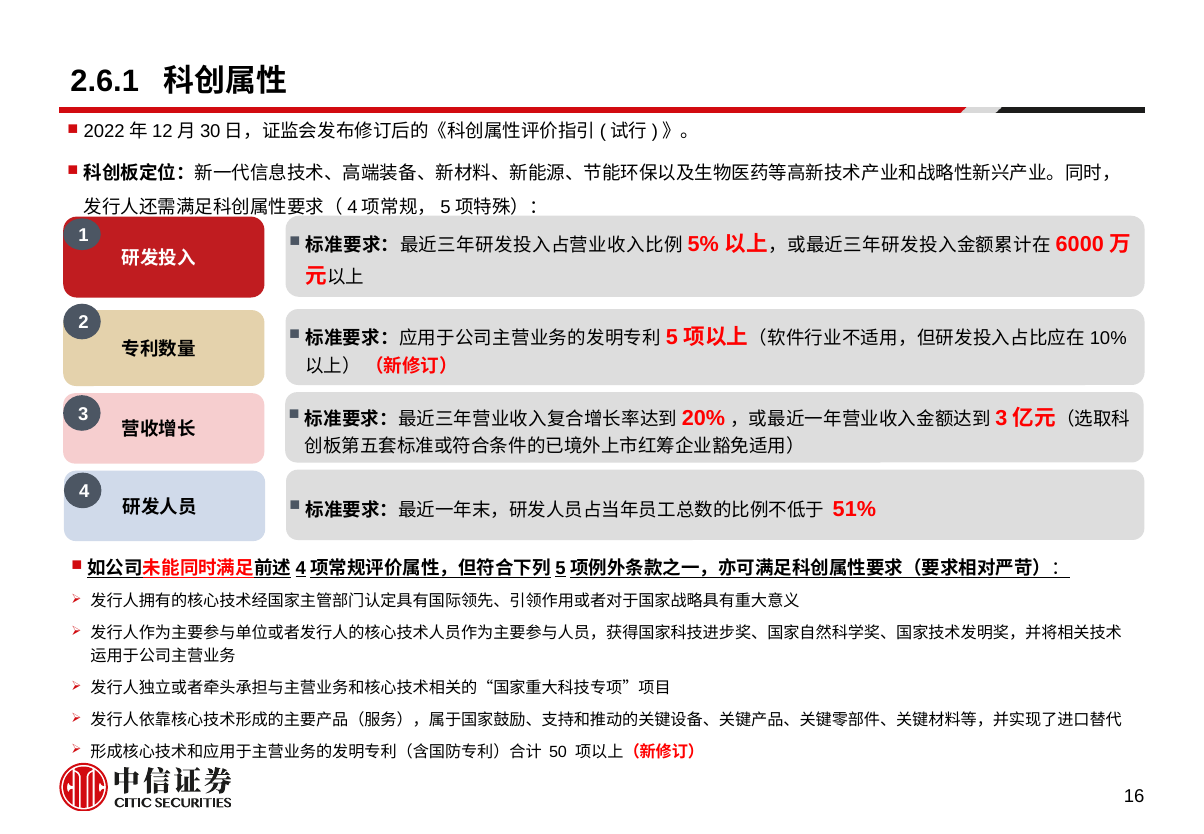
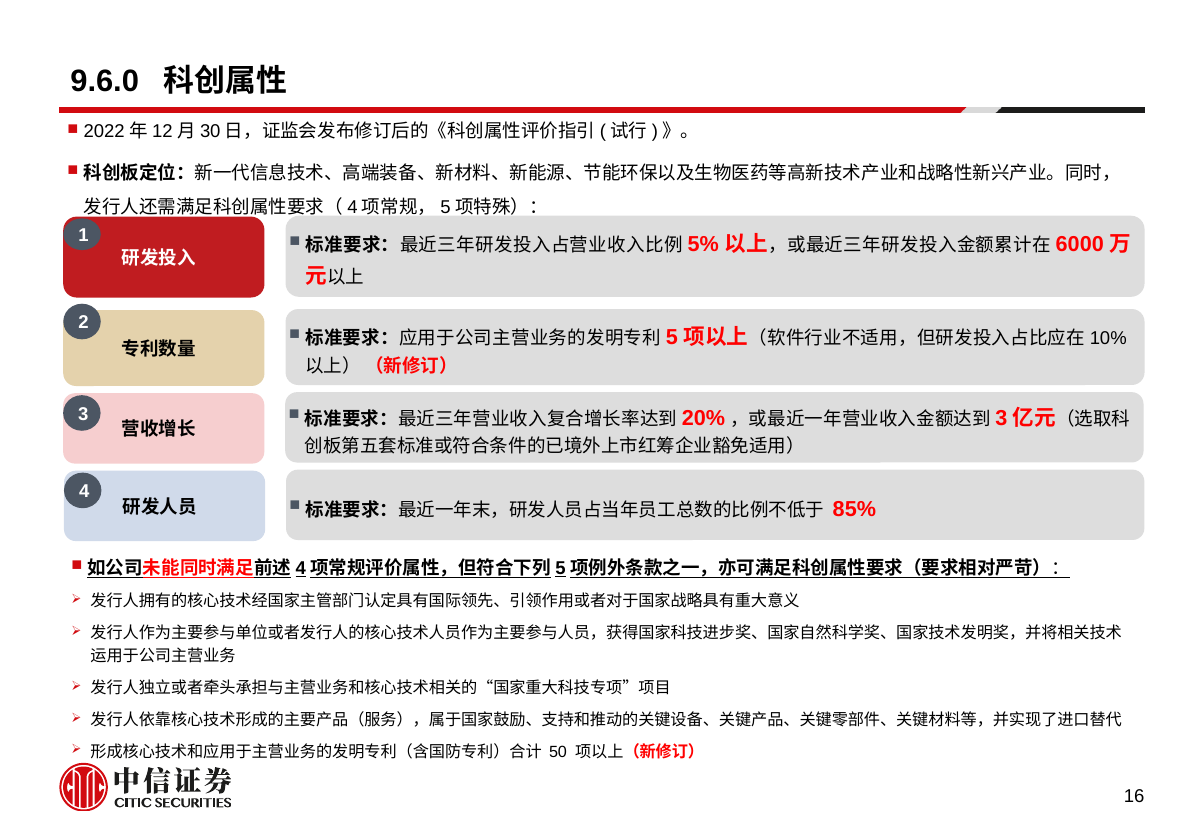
2.6.1: 2.6.1 -> 9.6.0 (105, 81)
51%: 51% -> 85% (854, 509)
